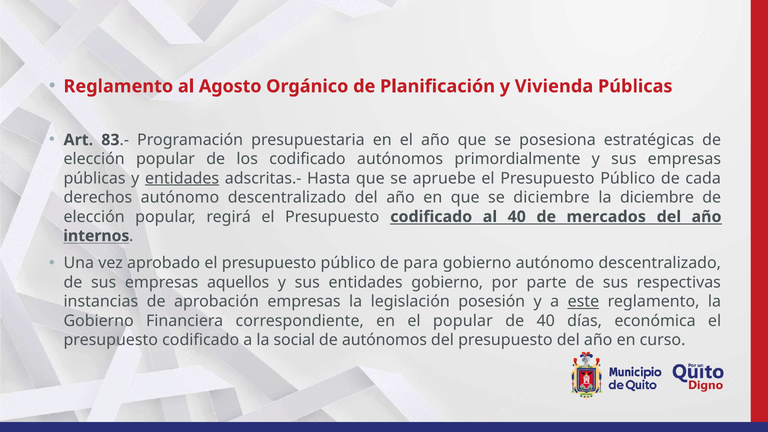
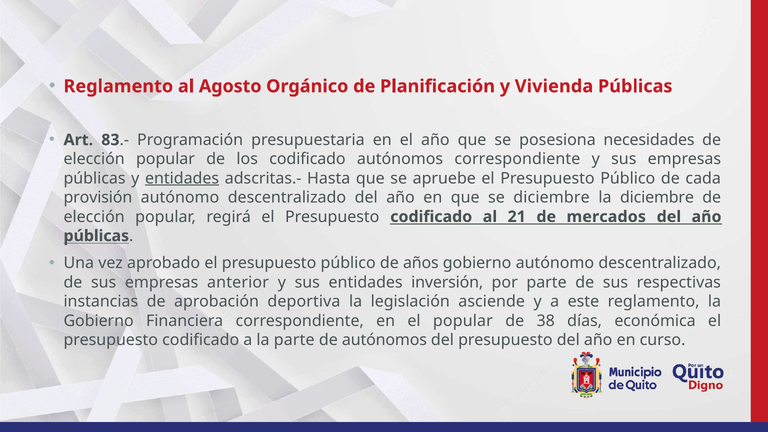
estratégicas: estratégicas -> necesidades (649, 140)
autónomos primordialmente: primordialmente -> correspondiente (517, 159)
derechos: derechos -> provisión (98, 198)
al 40: 40 -> 21 (517, 217)
internos: internos -> públicas (96, 236)
para: para -> años (421, 263)
aquellos: aquellos -> anterior (238, 282)
entidades gobierno: gobierno -> inversión (447, 282)
aprobación empresas: empresas -> deportiva (304, 302)
posesión: posesión -> asciende (492, 302)
este underline: present -> none (583, 302)
de 40: 40 -> 38 (546, 321)
la social: social -> parte (294, 340)
